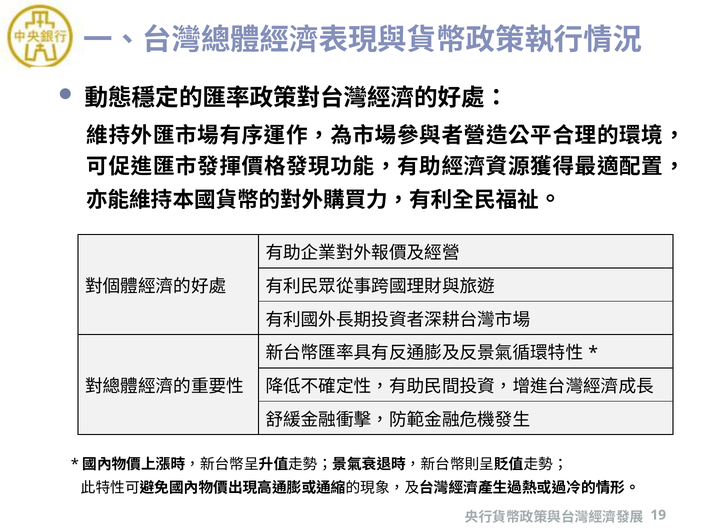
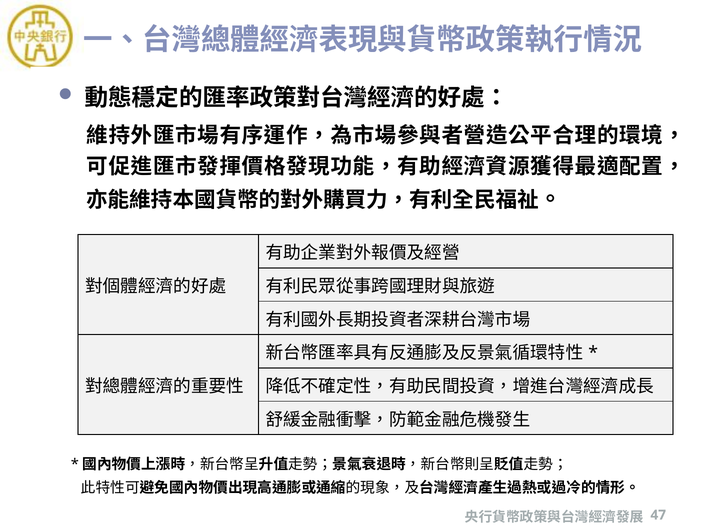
19: 19 -> 47 (658, 515)
